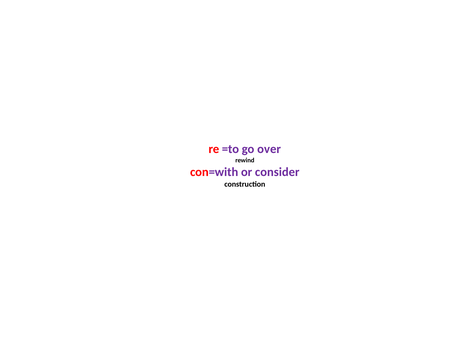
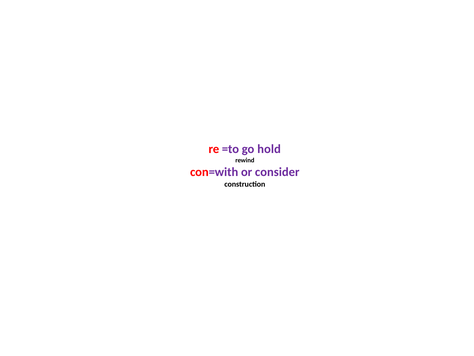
over: over -> hold (269, 149)
